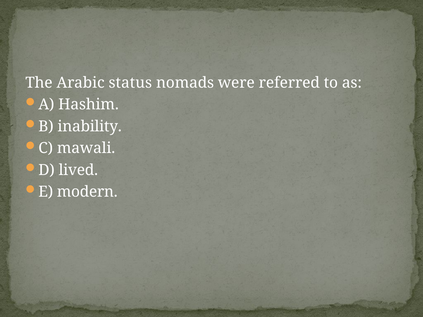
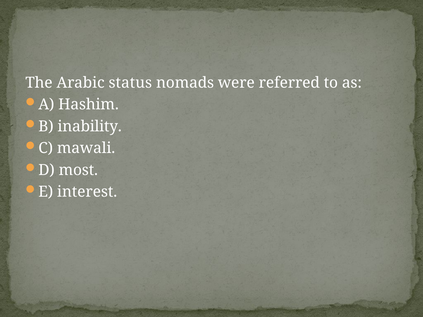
lived: lived -> most (78, 170)
modern: modern -> interest (87, 192)
